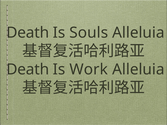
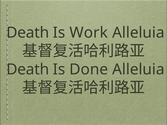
Souls: Souls -> Work (89, 33)
Work: Work -> Done (89, 70)
